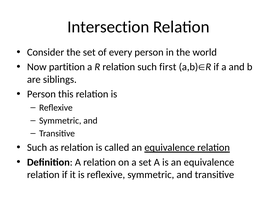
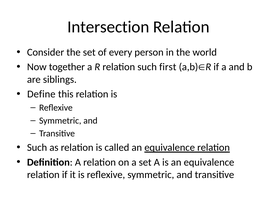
partition: partition -> together (67, 67)
Person: Person -> Define (41, 94)
